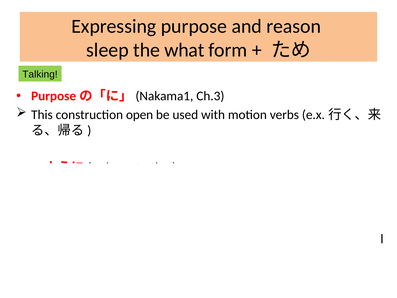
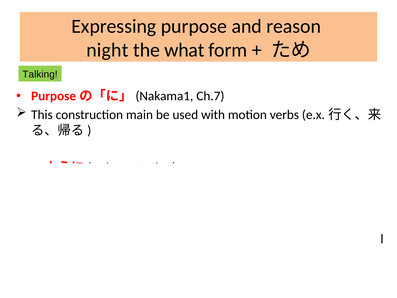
sleep: sleep -> night (107, 50)
Ch.3: Ch.3 -> Ch.7 (210, 96)
open: open -> main (139, 115)
